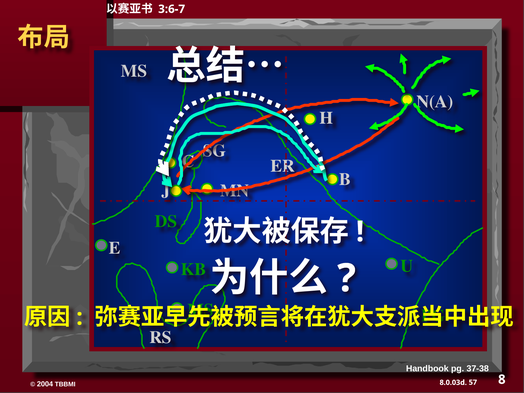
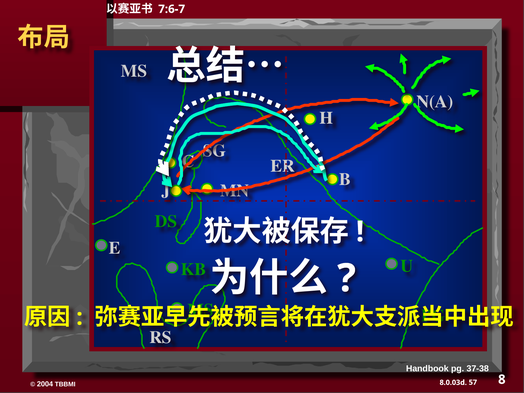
3:6-7: 3:6-7 -> 7:6-7 (172, 9)
